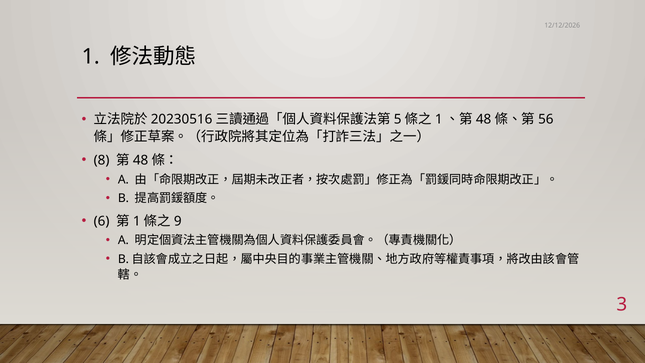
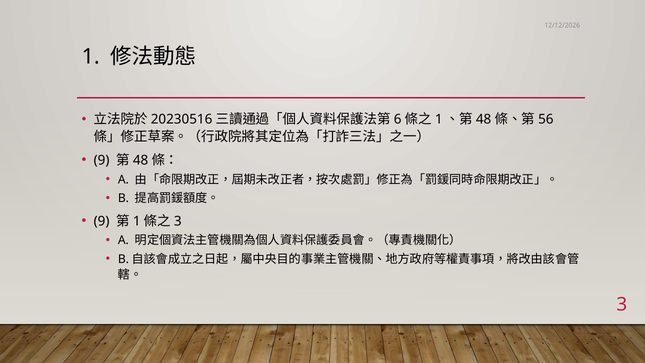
5: 5 -> 6 (398, 119)
8: 8 -> 9 (102, 160)
6: 6 -> 9 (102, 221)
9: 9 -> 3 (178, 221)
